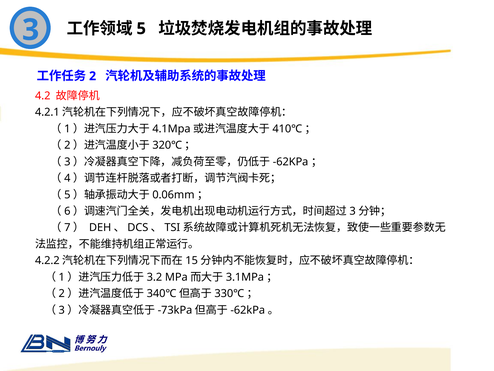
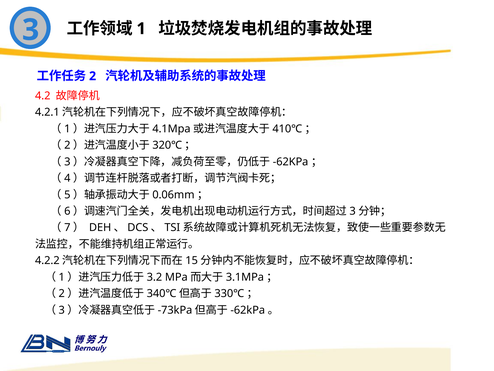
5: 5 -> 1 (141, 29)
